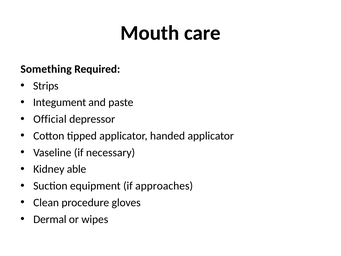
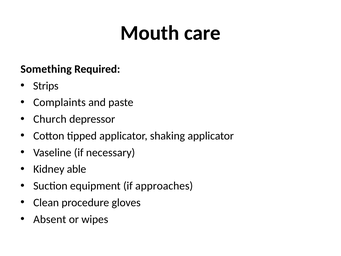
Integument: Integument -> Complaints (59, 102)
Official: Official -> Church (50, 119)
handed: handed -> shaking (168, 136)
Dermal: Dermal -> Absent (50, 219)
